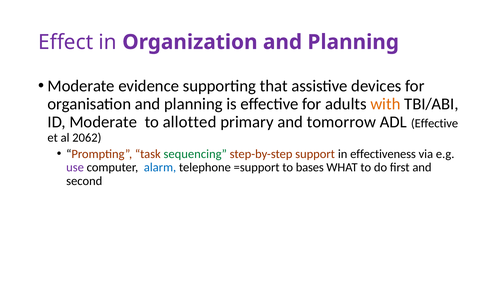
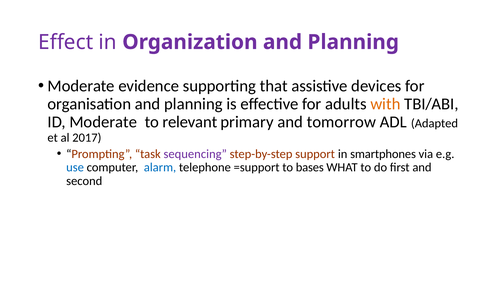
allotted: allotted -> relevant (190, 122)
ADL Effective: Effective -> Adapted (434, 123)
2062: 2062 -> 2017 (87, 137)
sequencing colour: green -> purple (195, 154)
effectiveness: effectiveness -> smartphones (383, 154)
use colour: purple -> blue (75, 167)
